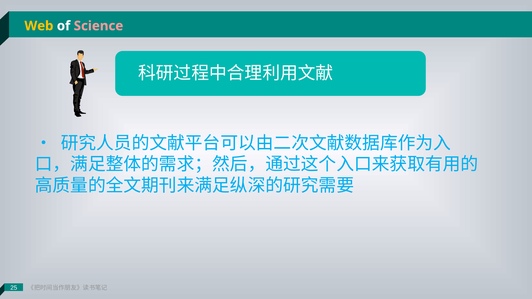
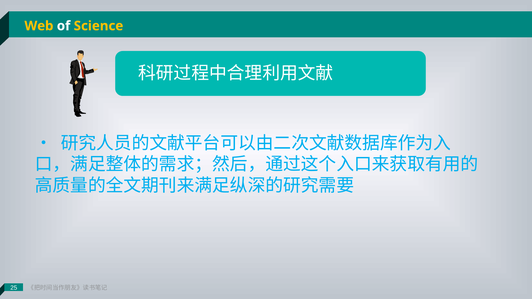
Science colour: pink -> yellow (98, 26)
